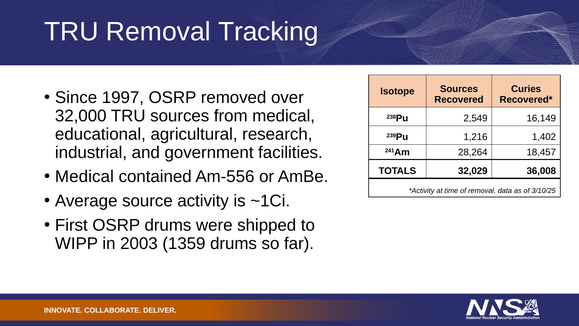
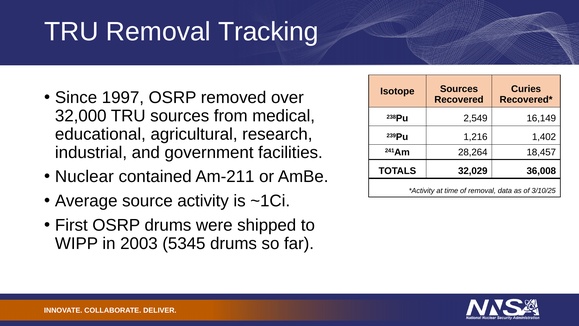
Medical: Medical -> Nuclear (84, 177)
Am-556: Am-556 -> Am-211 (225, 177)
1359: 1359 -> 5345 (184, 243)
